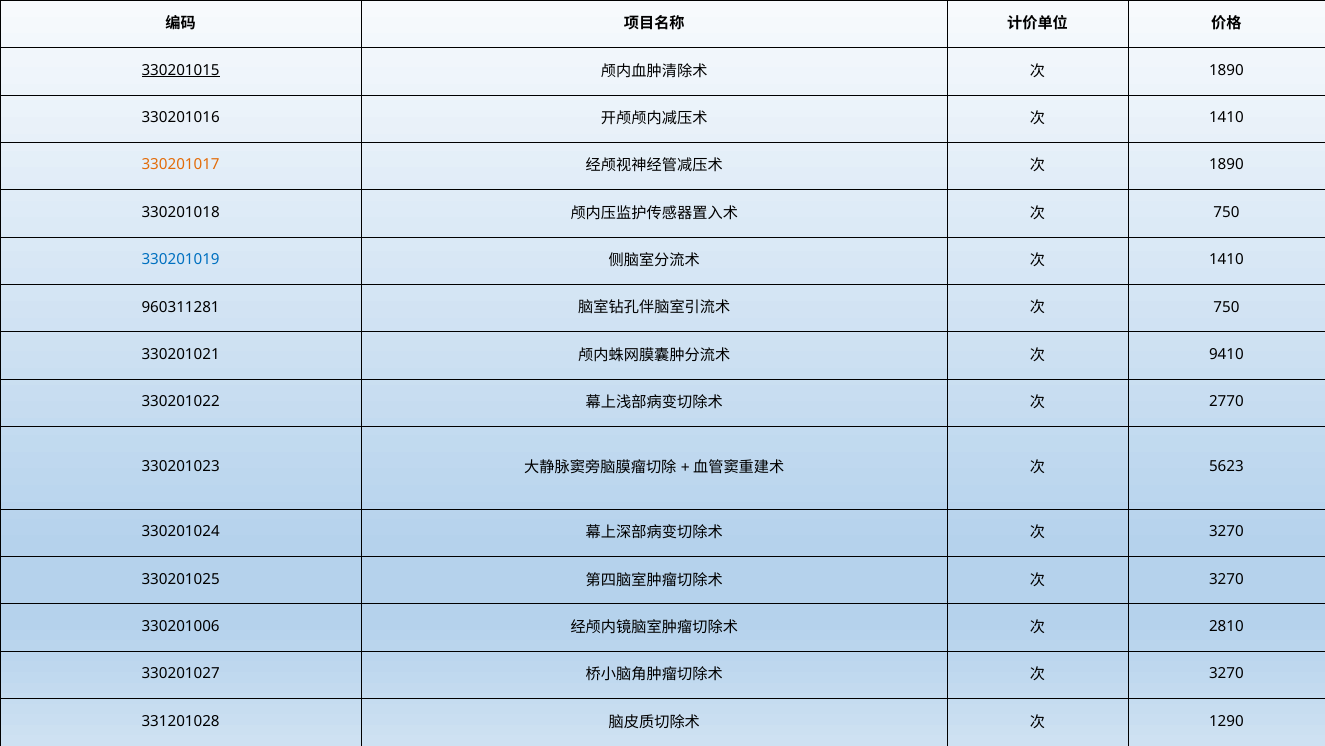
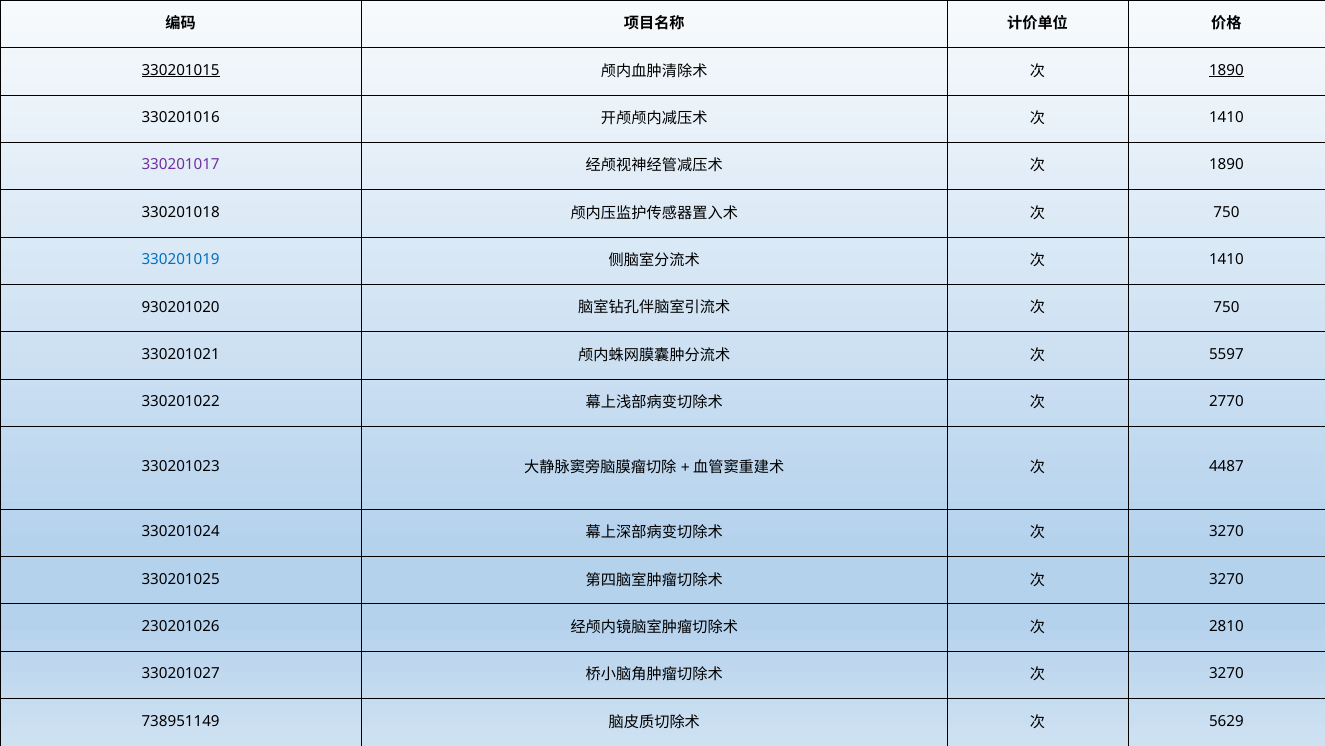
1890 underline: none -> present (1226, 70)
330201017 colour: orange -> purple (181, 165)
960311281: 960311281 -> 930201020 (181, 307)
9410: 9410 -> 5597 (1226, 354)
5623: 5623 -> 4487 (1226, 466)
330201006: 330201006 -> 230201026 (181, 626)
331201028: 331201028 -> 738951149 (181, 721)
1290: 1290 -> 5629 (1226, 721)
